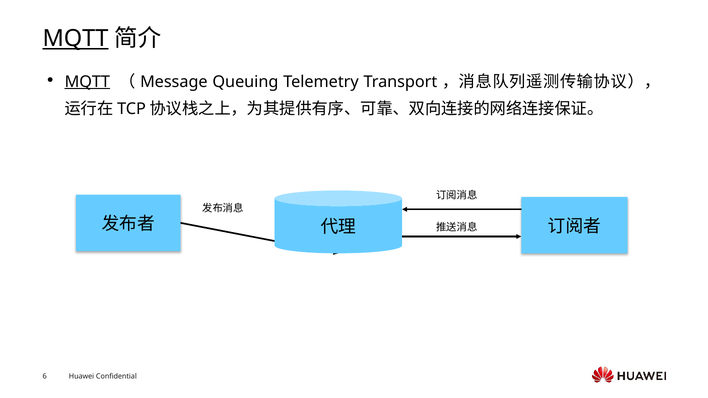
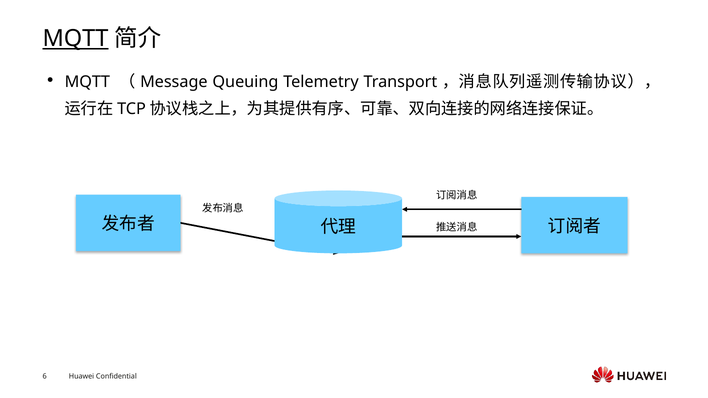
MQTT underline: present -> none (87, 82)
